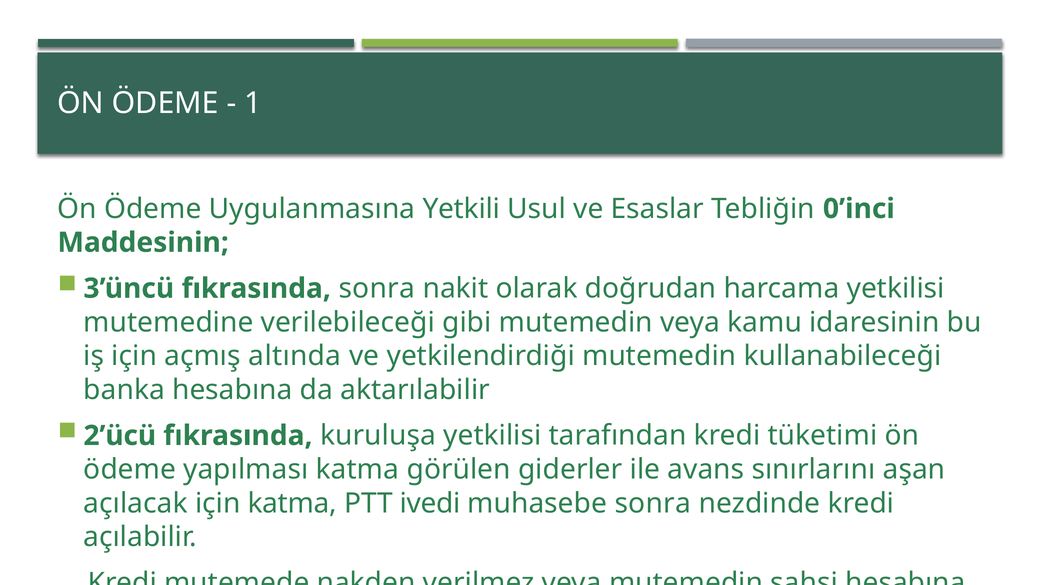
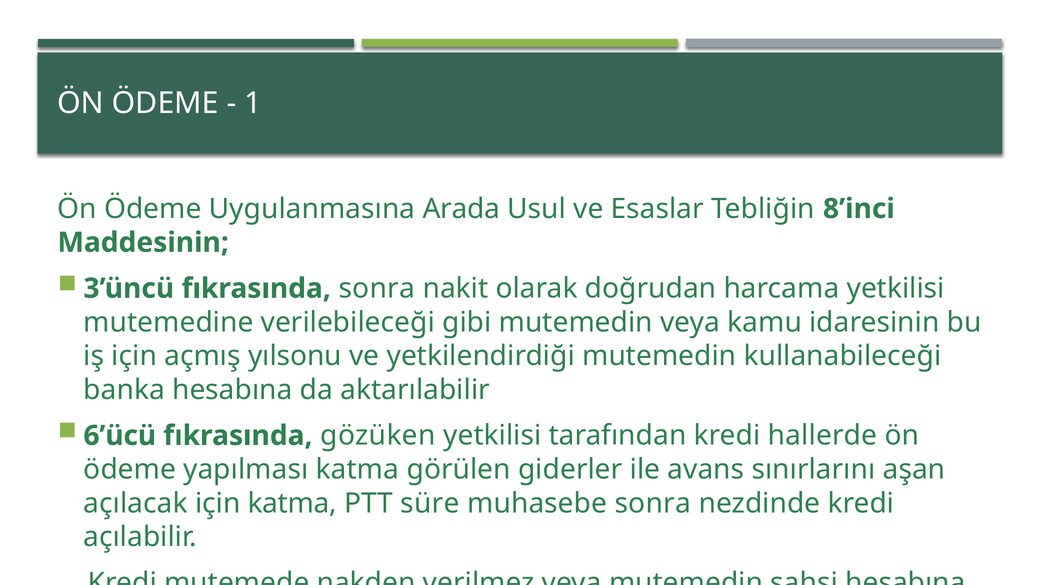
Yetkili: Yetkili -> Arada (461, 209)
0’inci: 0’inci -> 8’inci (859, 209)
altında: altında -> yılsonu (295, 356)
2’ücü: 2’ücü -> 6’ücü (120, 436)
kuruluşa: kuruluşa -> gözüken (378, 436)
tüketimi: tüketimi -> hallerde (822, 436)
ivedi: ivedi -> süre (430, 503)
